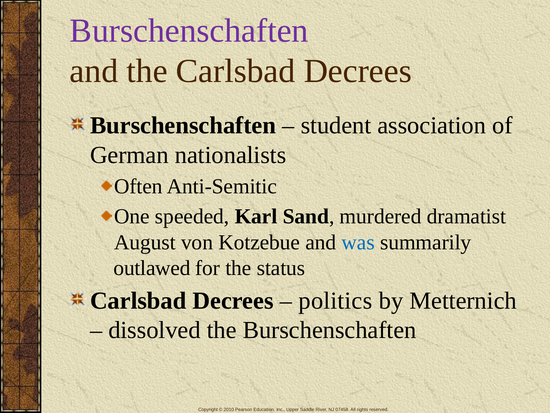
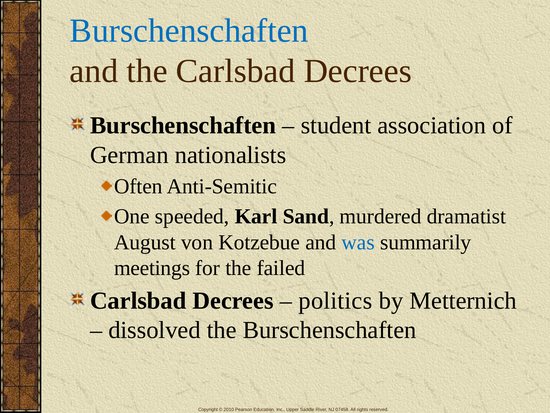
Burschenschaften colour: purple -> blue (189, 31)
outlawed: outlawed -> meetings (152, 268)
status: status -> failed (281, 268)
